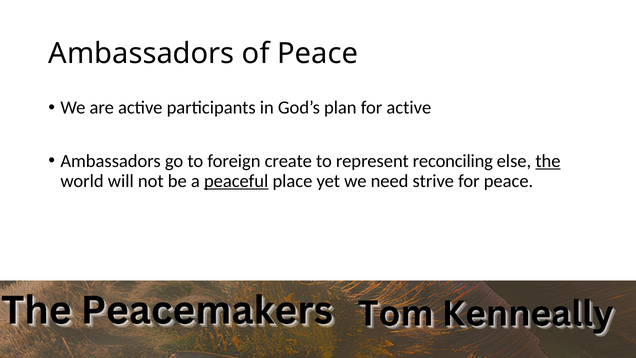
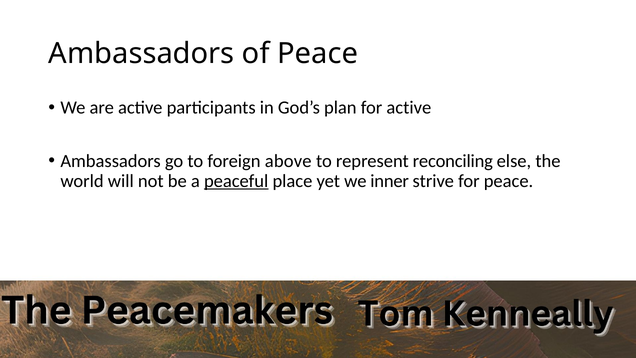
create: create -> above (288, 161)
the underline: present -> none (548, 161)
need: need -> inner (390, 181)
